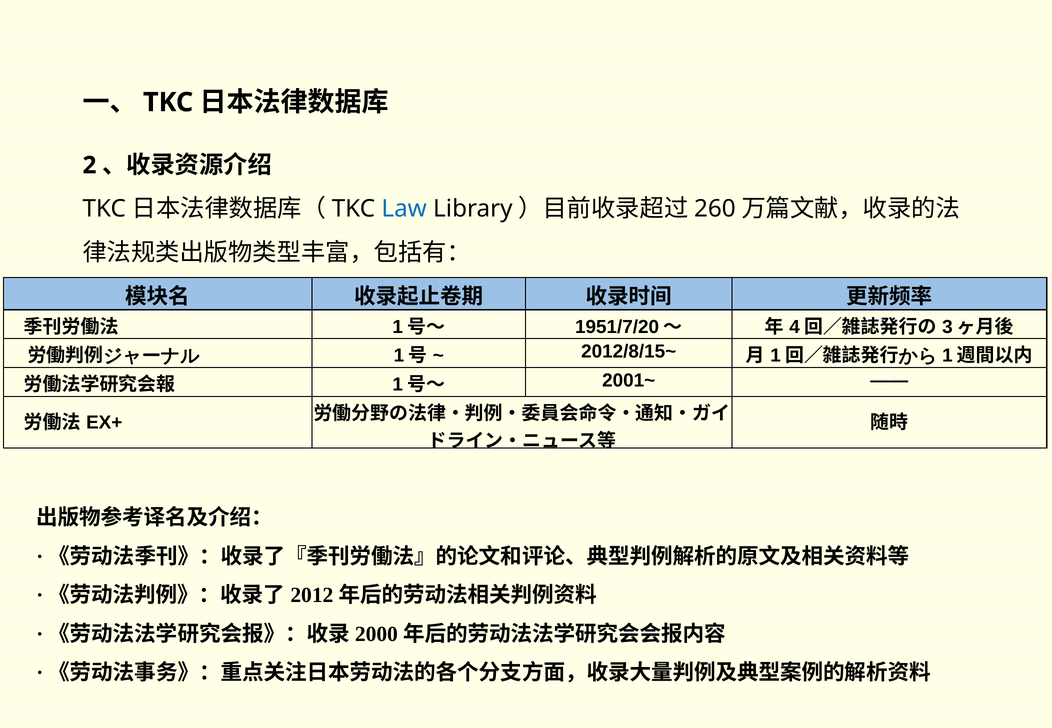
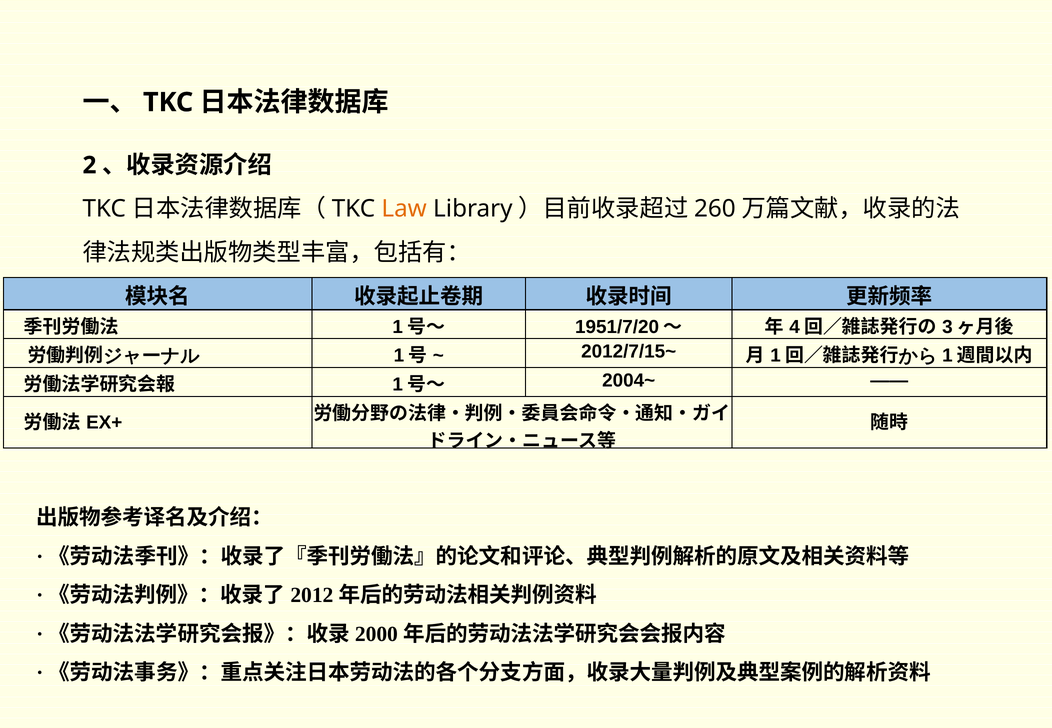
Law colour: blue -> orange (404, 209)
2012/8/15~: 2012/8/15~ -> 2012/7/15~ (629, 352)
2001~: 2001~ -> 2004~ (629, 381)
